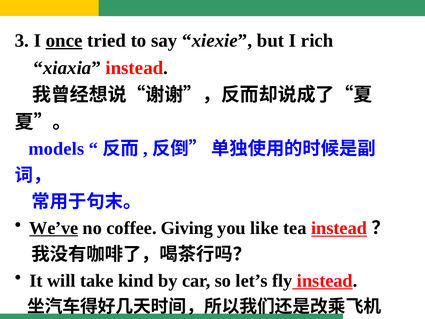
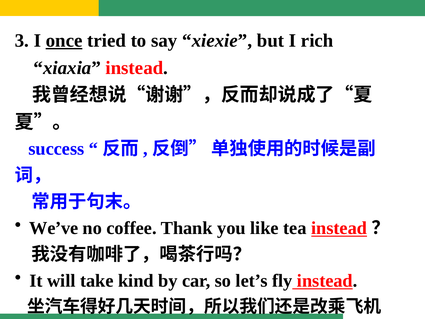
models: models -> success (56, 149)
We’ve underline: present -> none (54, 228)
Giving: Giving -> Thank (187, 228)
